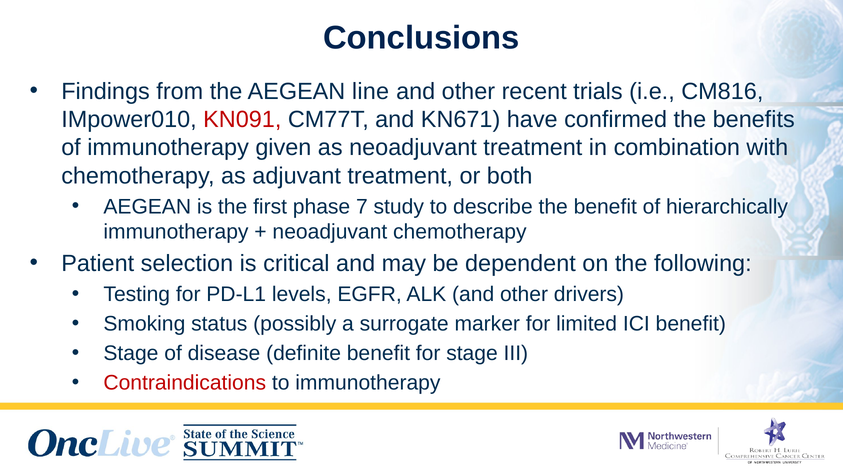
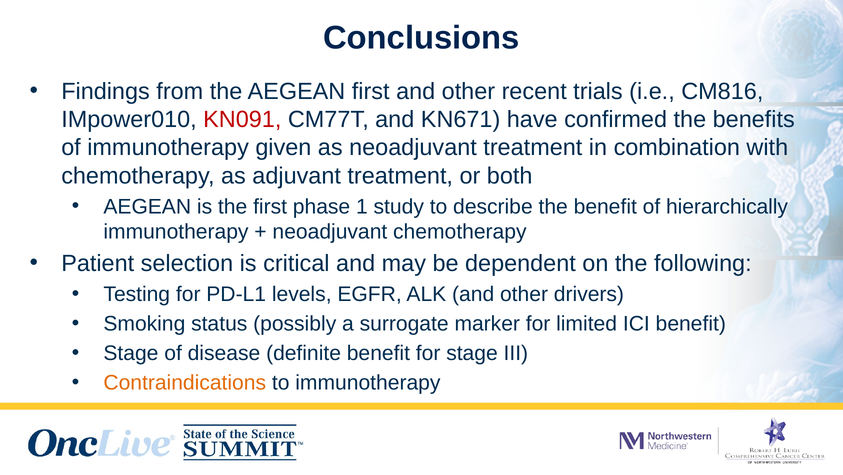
AEGEAN line: line -> first (371, 91)
7: 7 -> 1 (362, 206)
Contraindications colour: red -> orange (185, 383)
